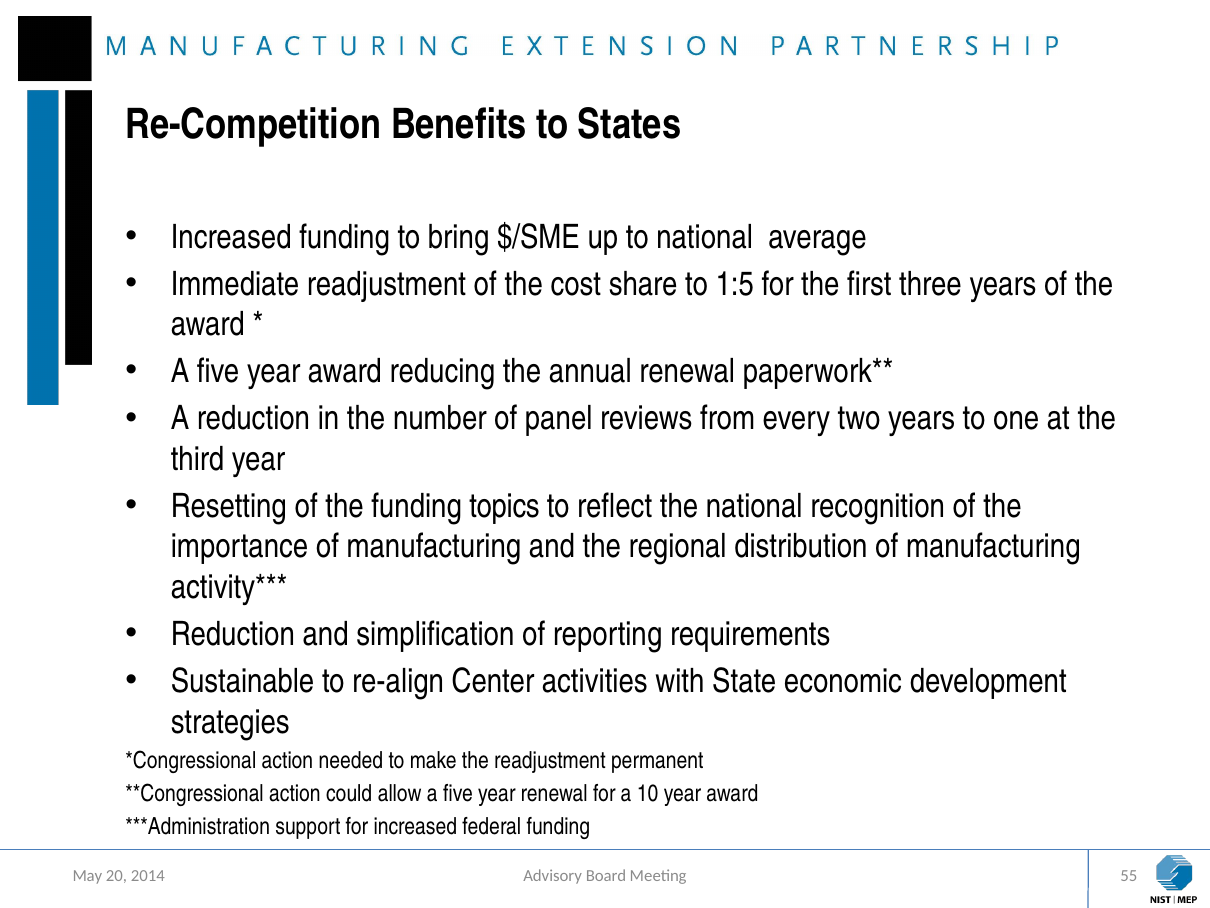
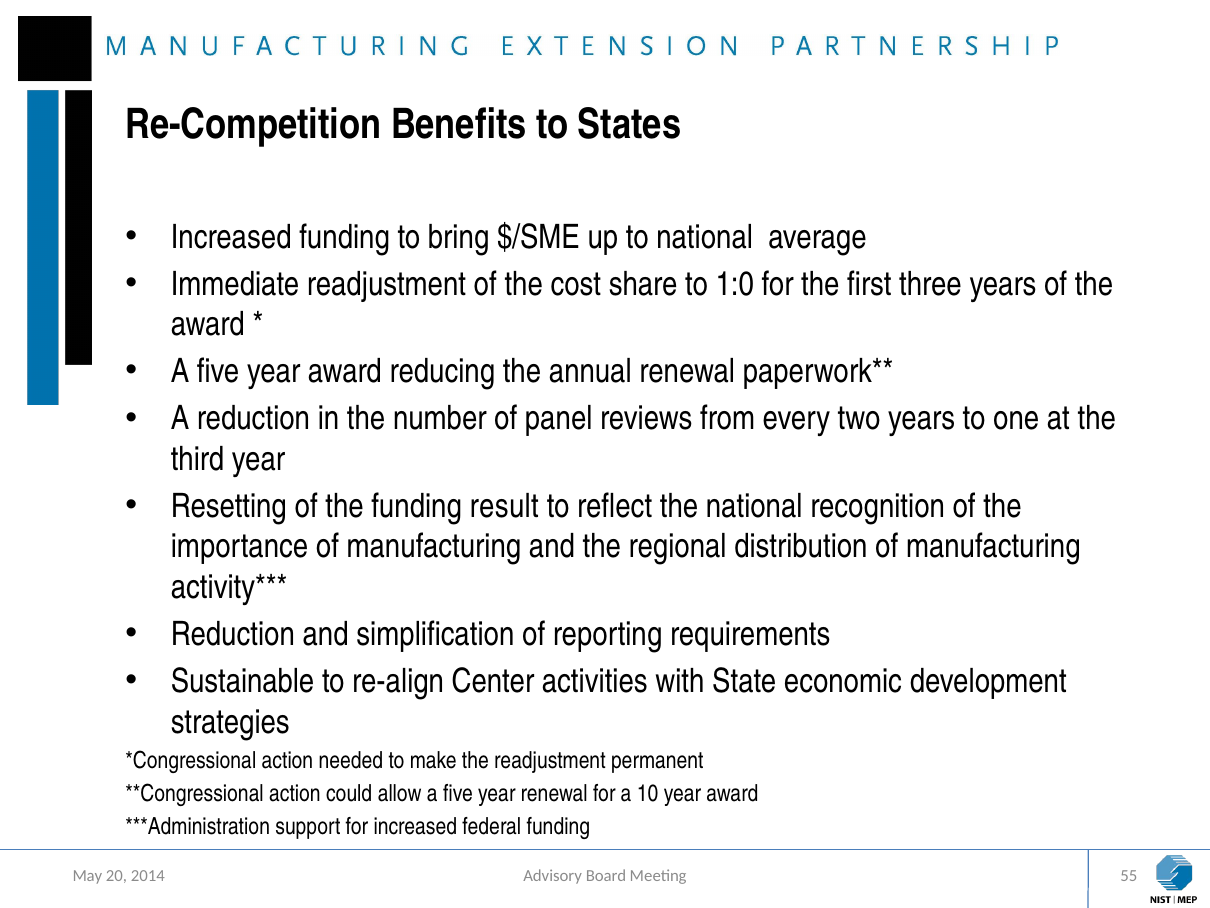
1:5: 1:5 -> 1:0 (735, 284)
topics: topics -> result (504, 506)
